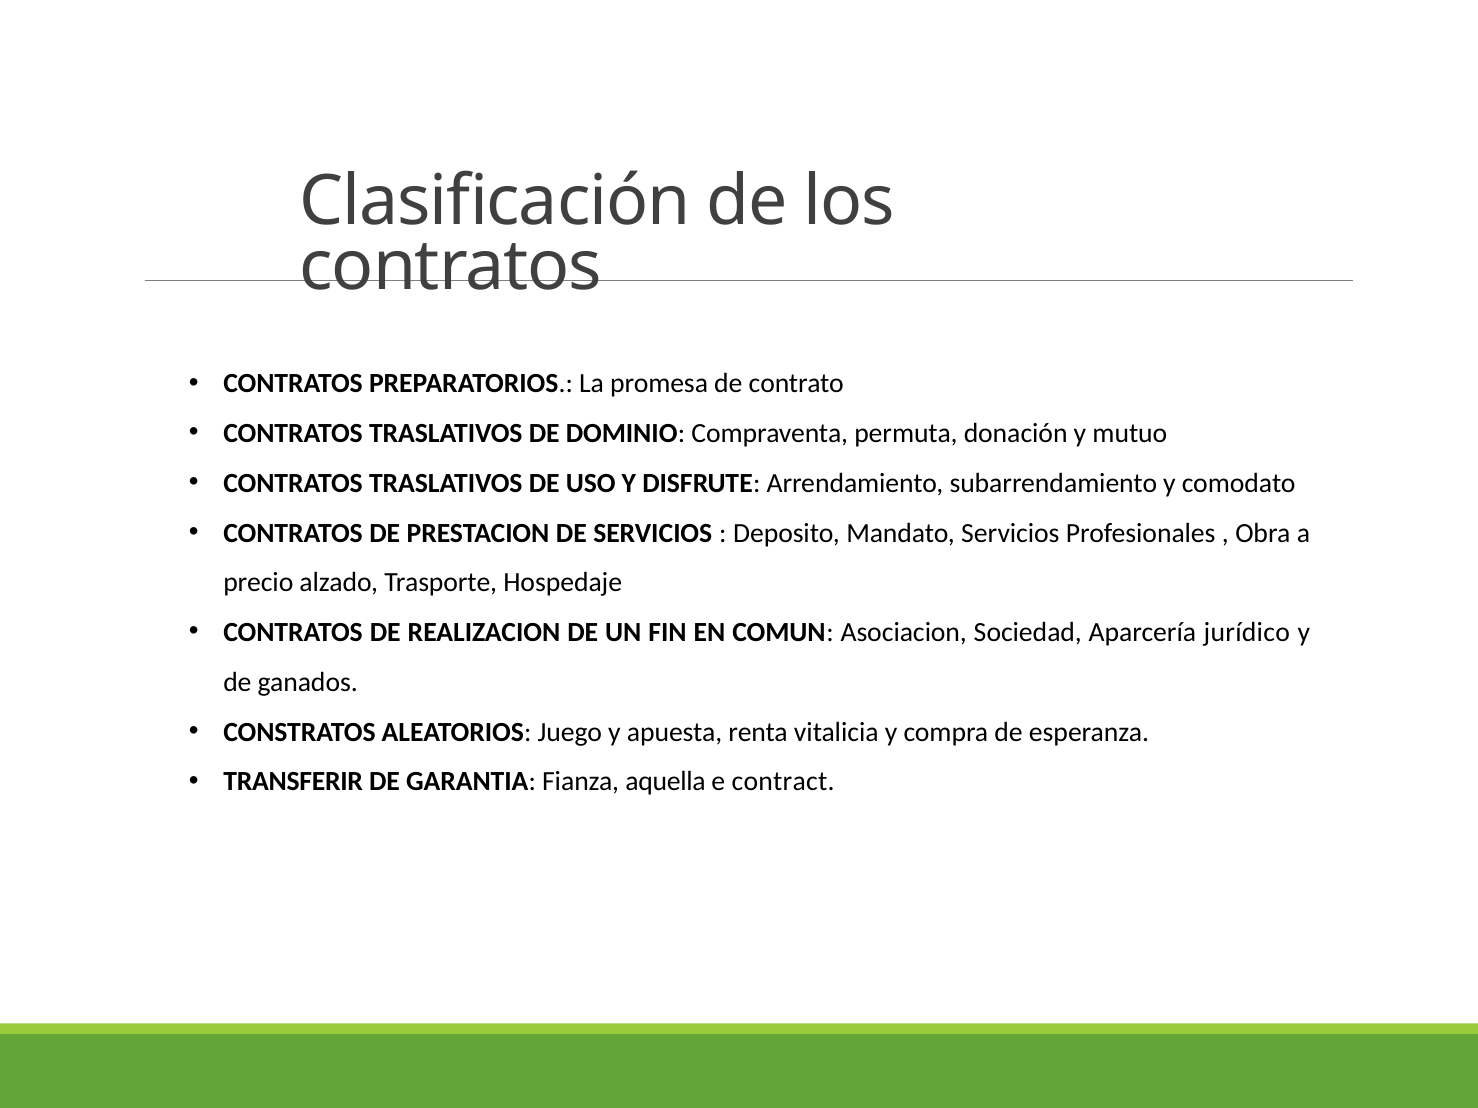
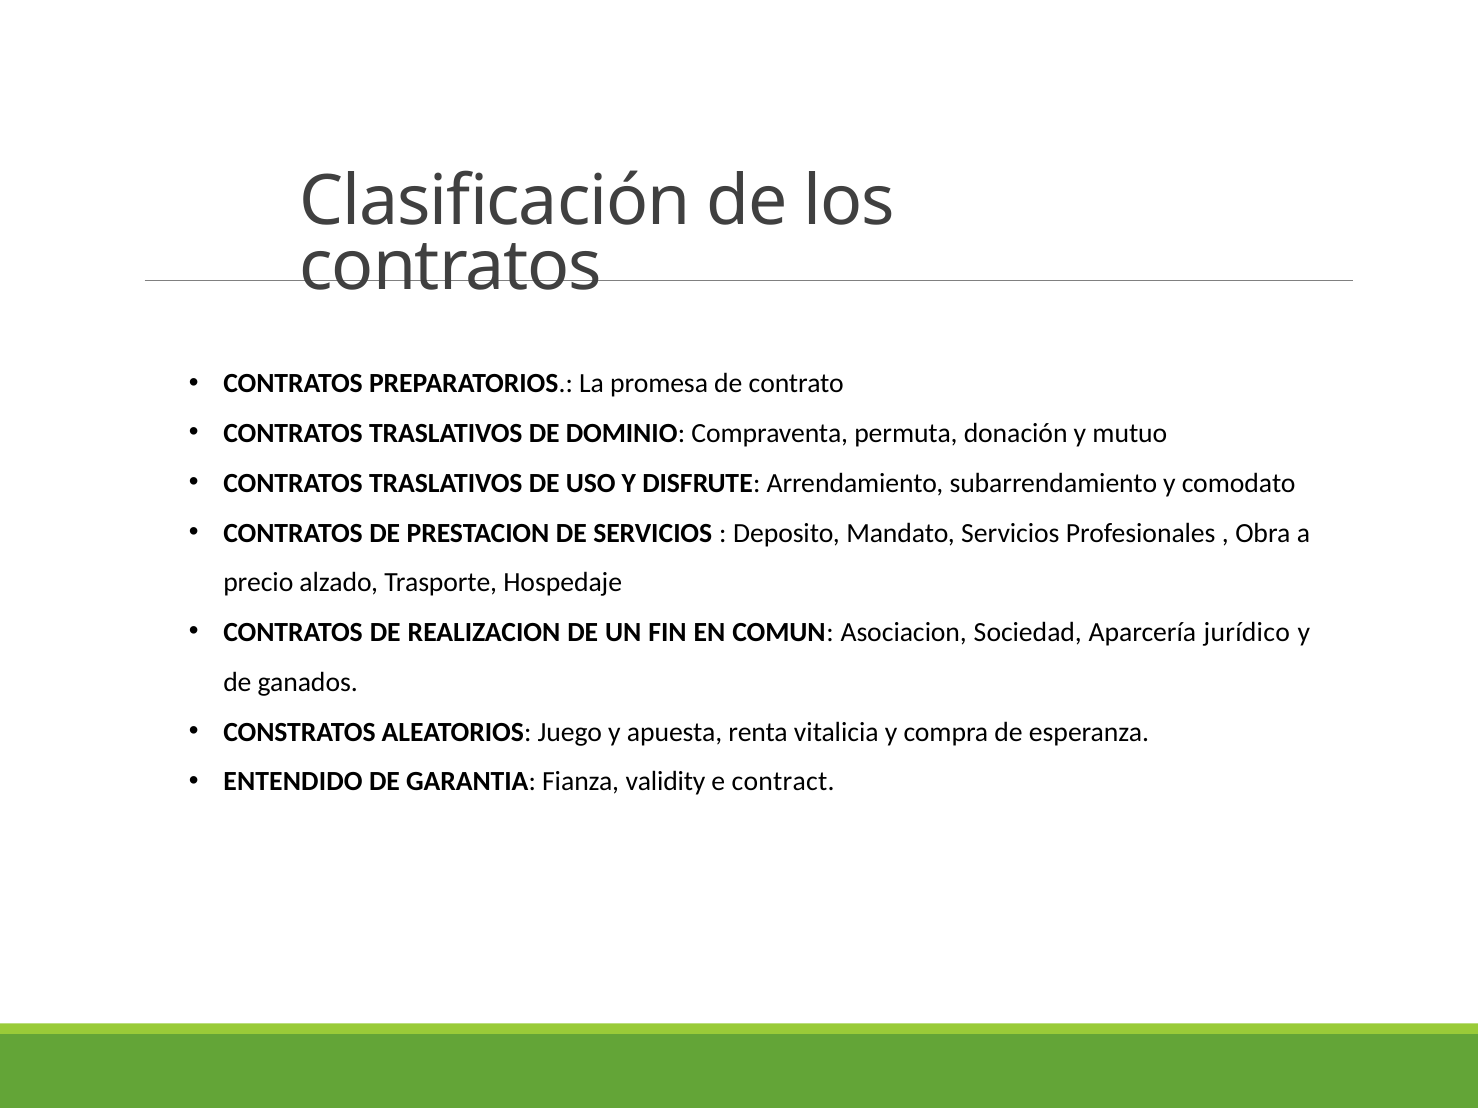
TRANSFERIR: TRANSFERIR -> ENTENDIDO (293, 782)
aquella: aquella -> validity (665, 782)
